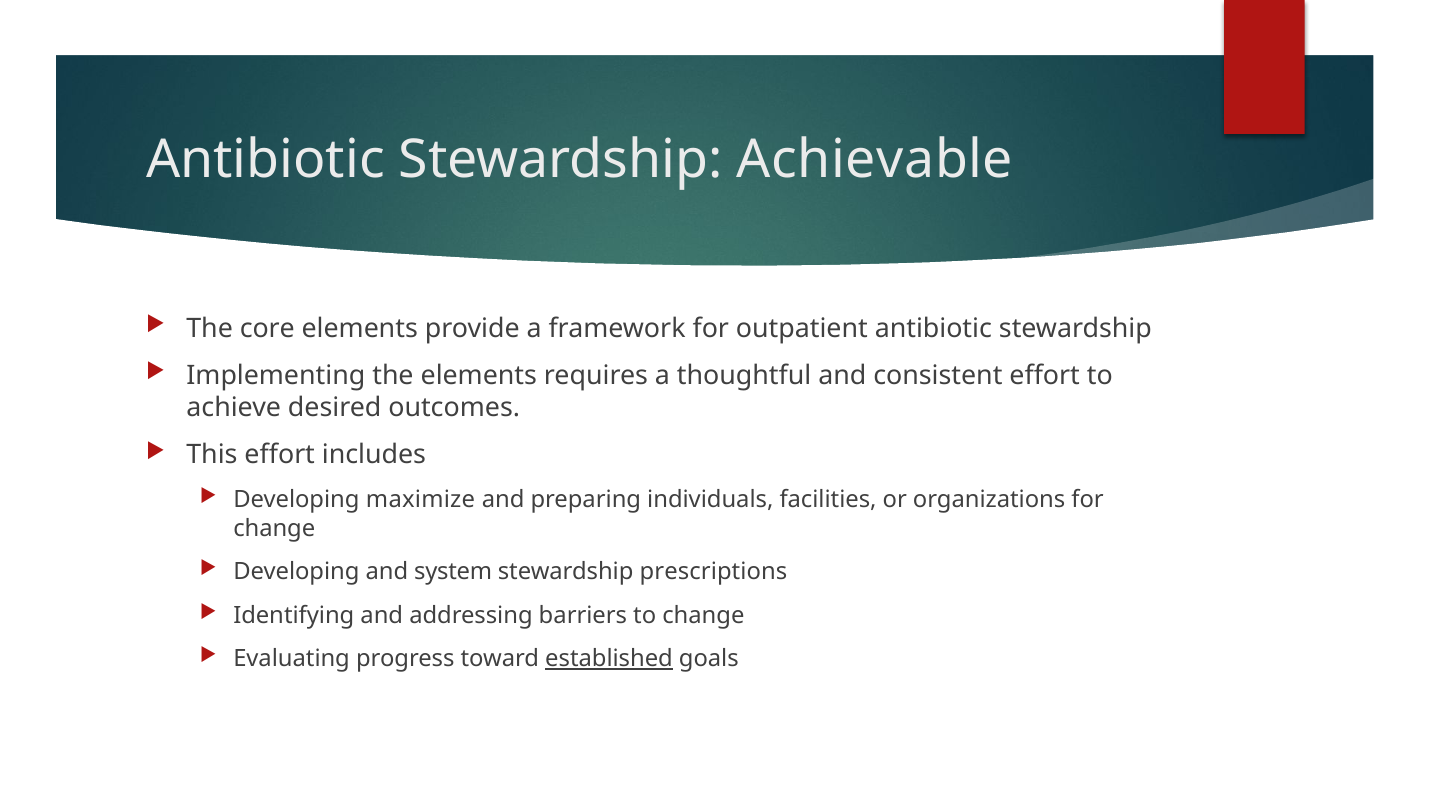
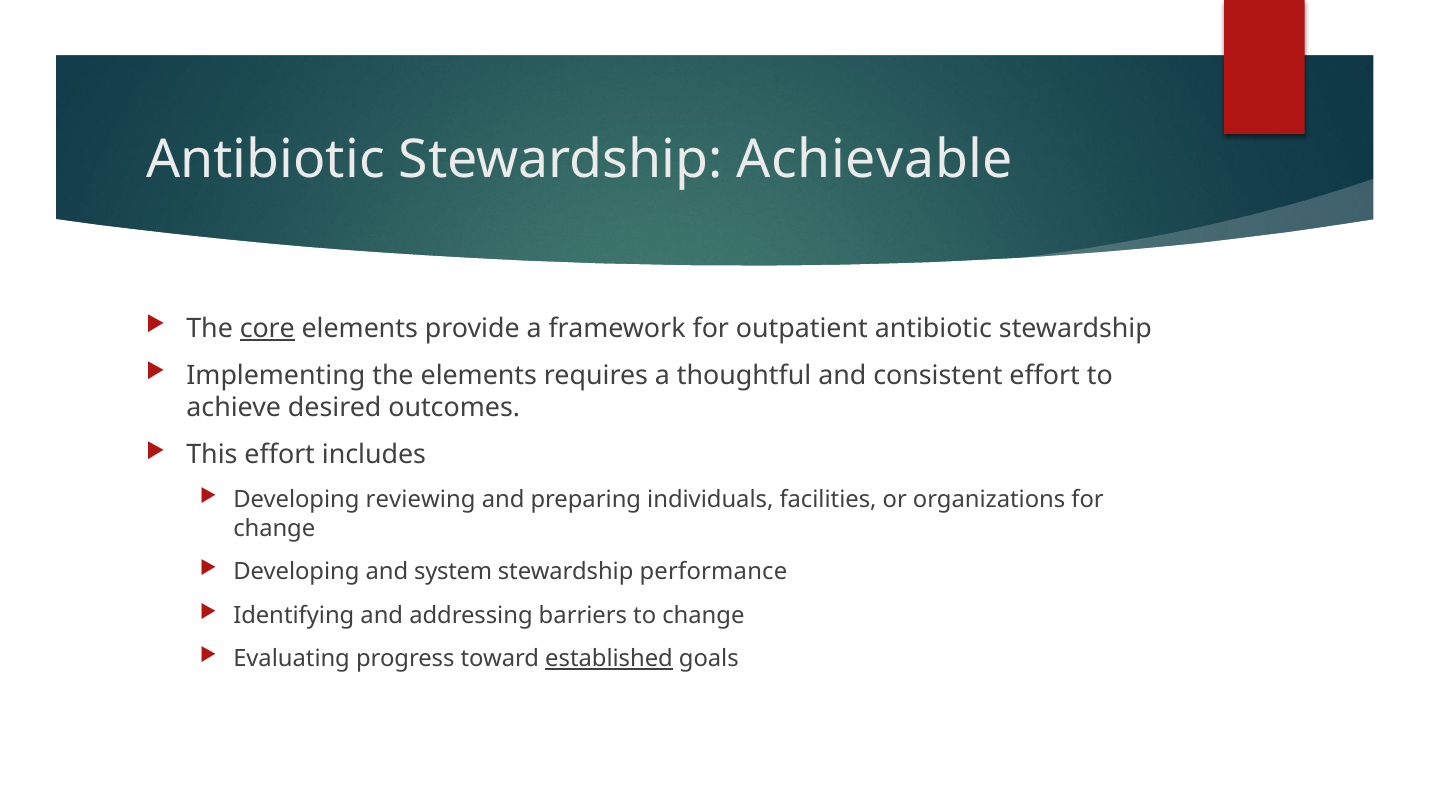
core underline: none -> present (267, 329)
maximize: maximize -> reviewing (421, 500)
prescriptions: prescriptions -> performance (713, 572)
